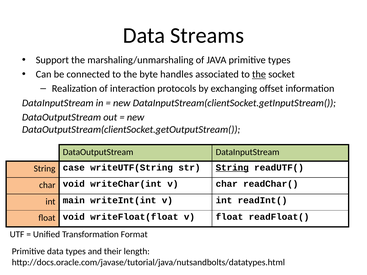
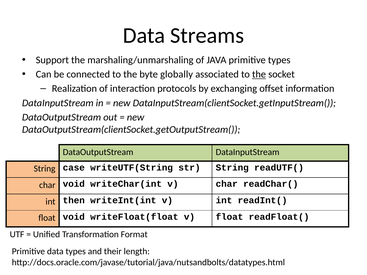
handles: handles -> globally (177, 74)
String underline: present -> none (232, 168)
main: main -> then (74, 201)
